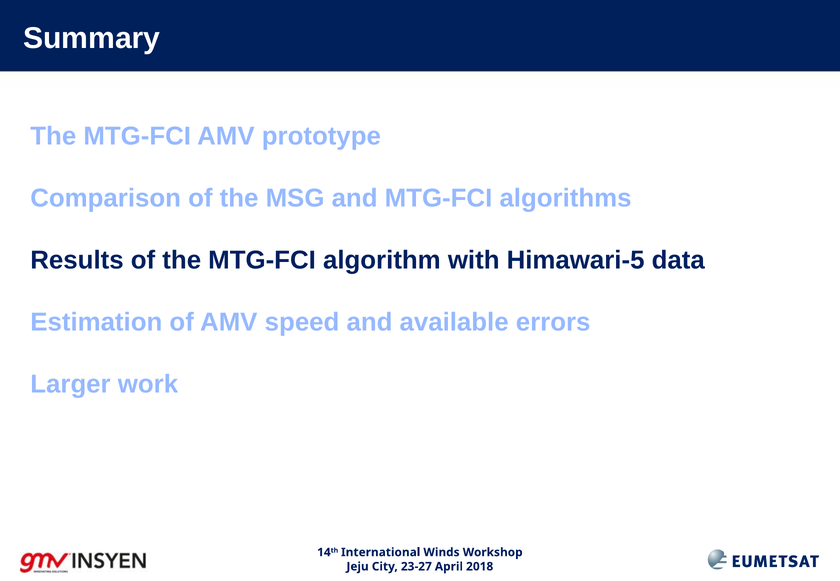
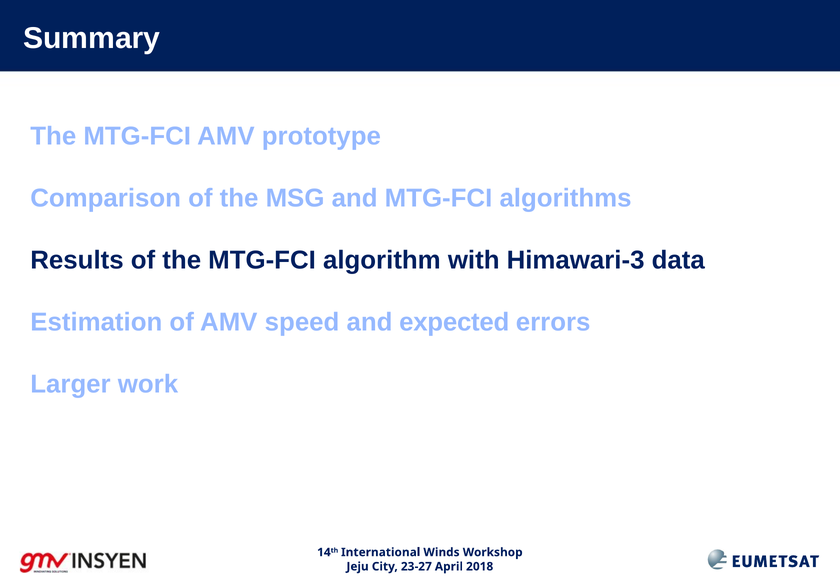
Himawari-5: Himawari-5 -> Himawari-3 (576, 260)
available: available -> expected (454, 322)
